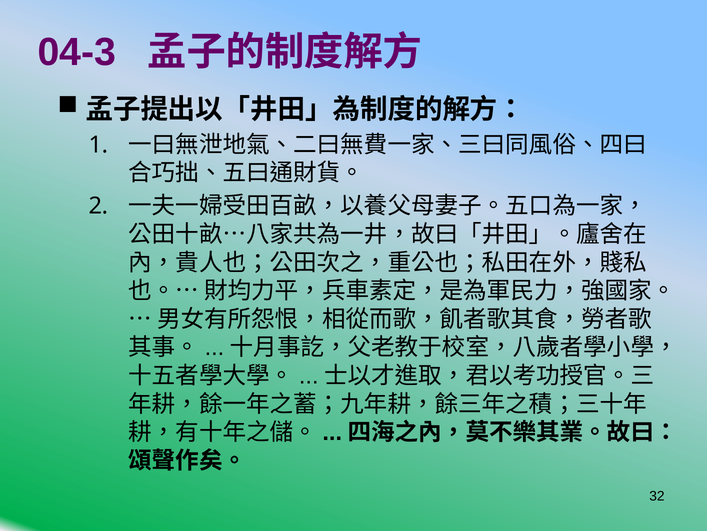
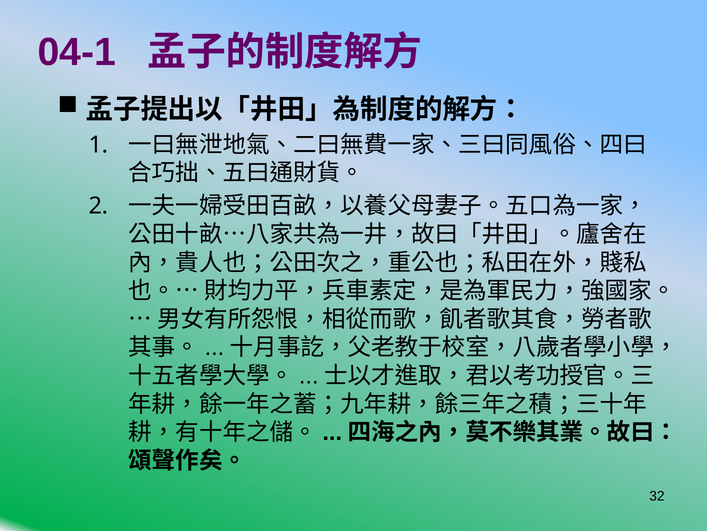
04-3: 04-3 -> 04-1 (77, 52)
